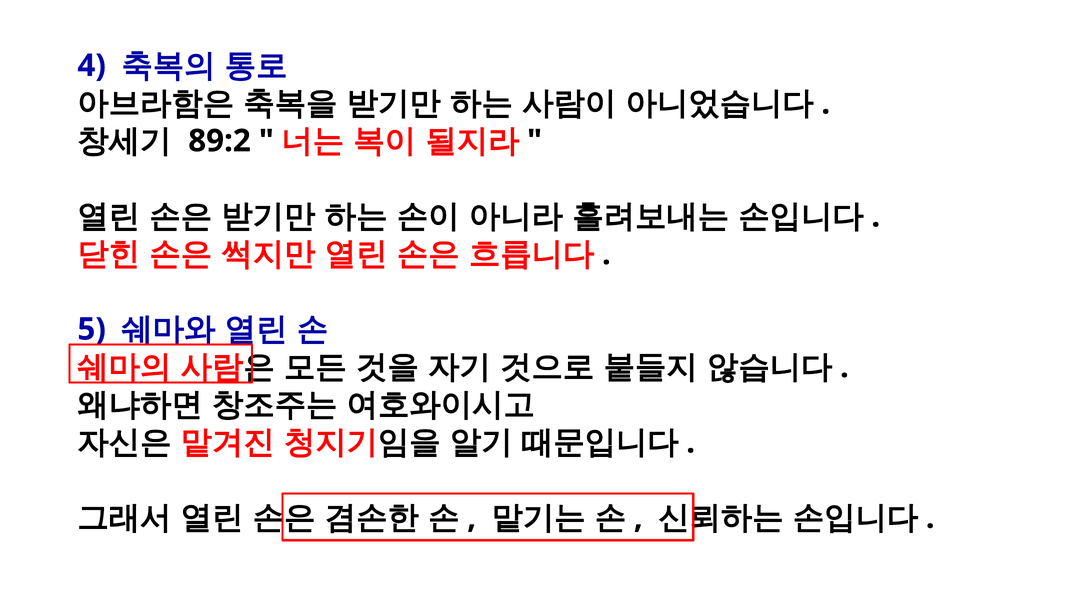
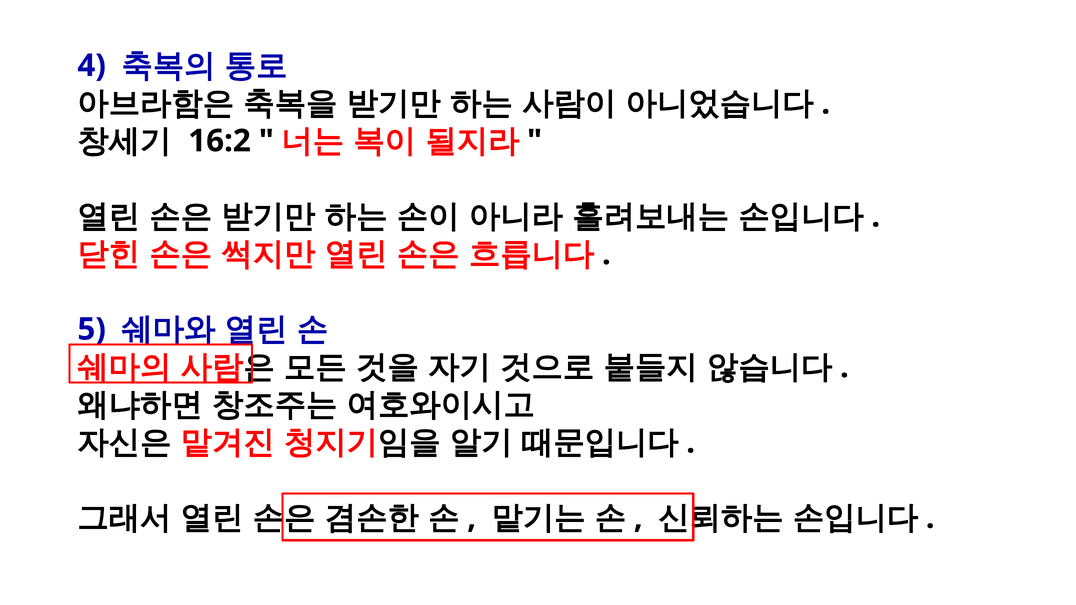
89:2: 89:2 -> 16:2 (220, 141)
